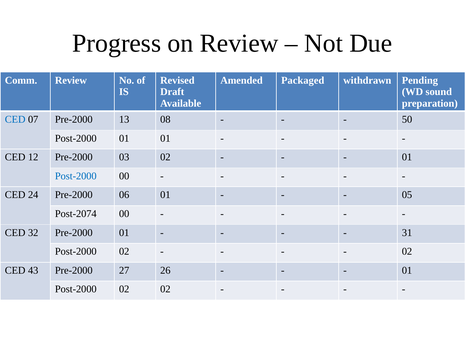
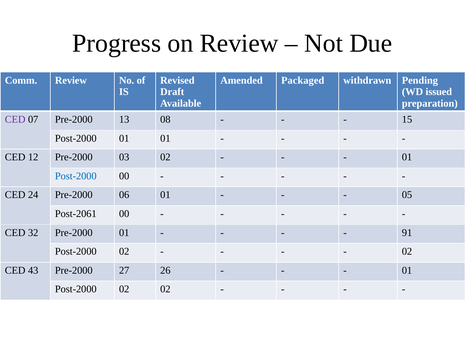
sound: sound -> issued (439, 92)
CED colour: blue -> purple (15, 119)
50: 50 -> 15 (407, 119)
Post-2074: Post-2074 -> Post-2061 (76, 214)
31: 31 -> 91 (407, 232)
